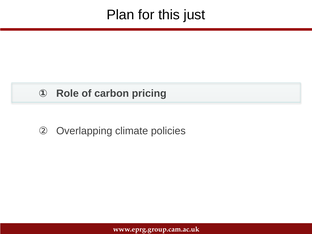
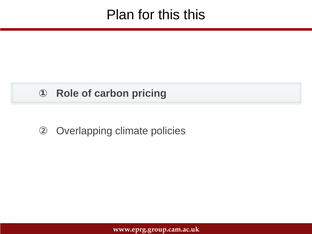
this just: just -> this (194, 15)
